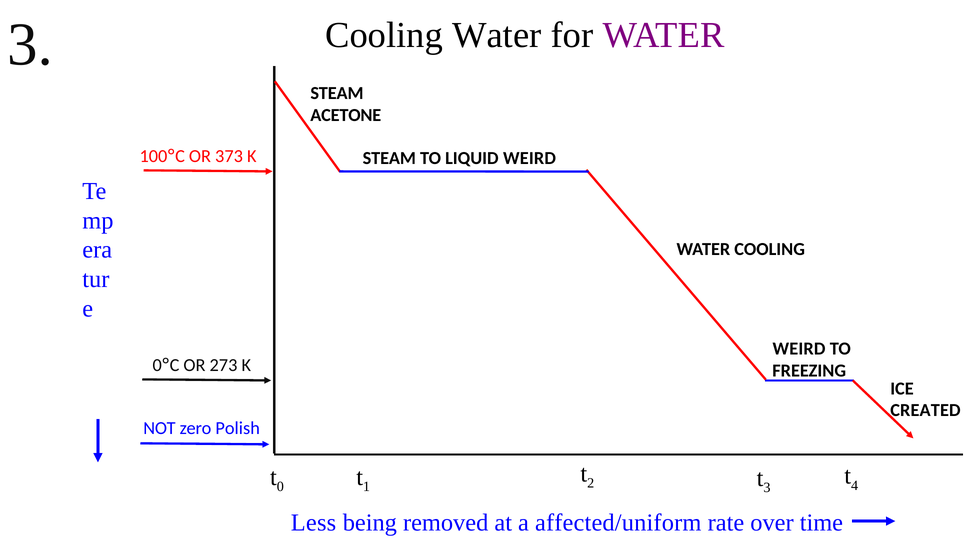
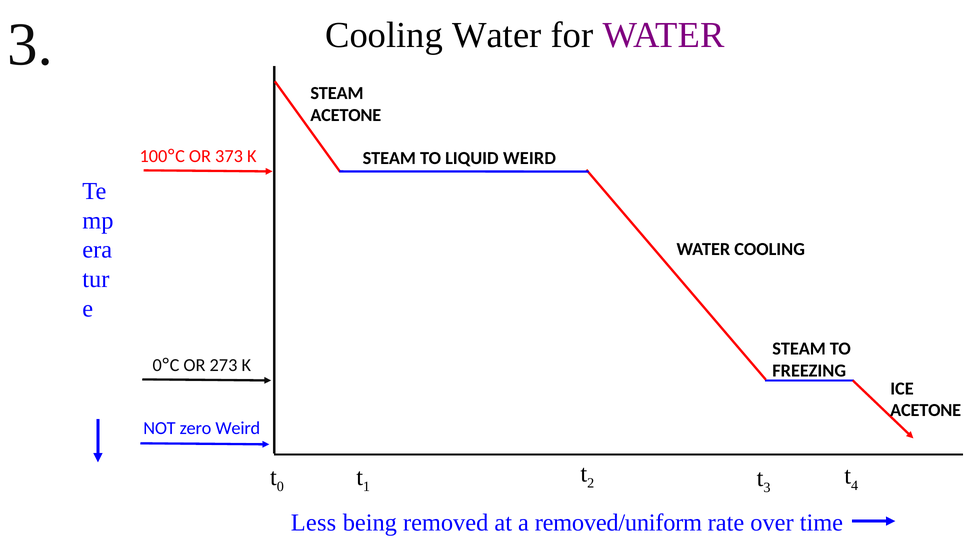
WEIRD: WEIRD -> STEAM (799, 349)
CREATED: CREATED -> ACETONE (926, 410)
zero Polish: Polish -> Weird (238, 428)
affected/uniform: affected/uniform -> removed/uniform (618, 523)
